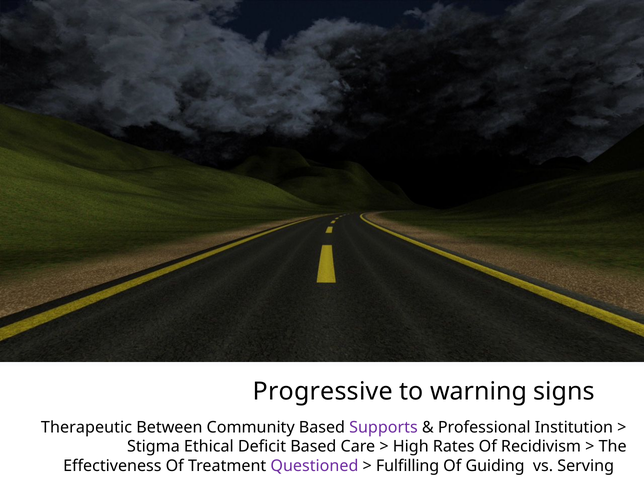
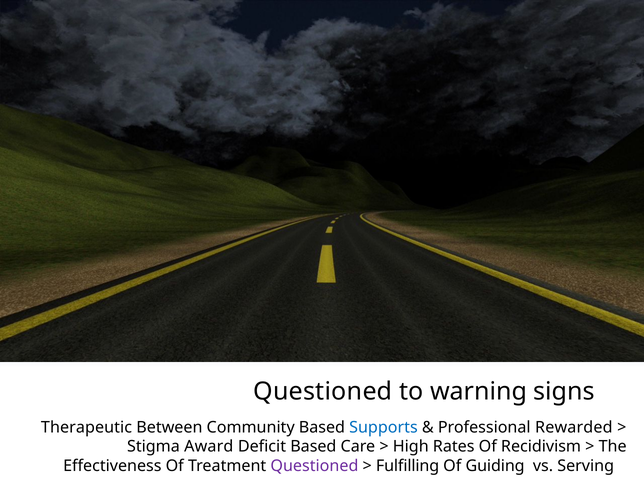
Progressive: Progressive -> Questioned (323, 391)
Supports colour: purple -> blue (383, 427)
Institution: Institution -> Rewarded (574, 427)
Ethical: Ethical -> Award (209, 447)
